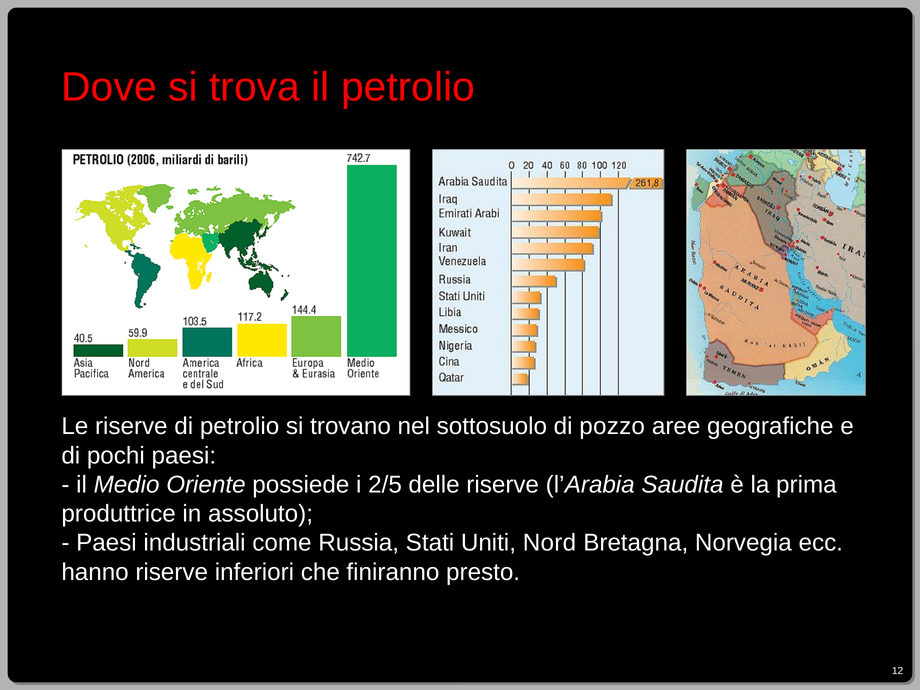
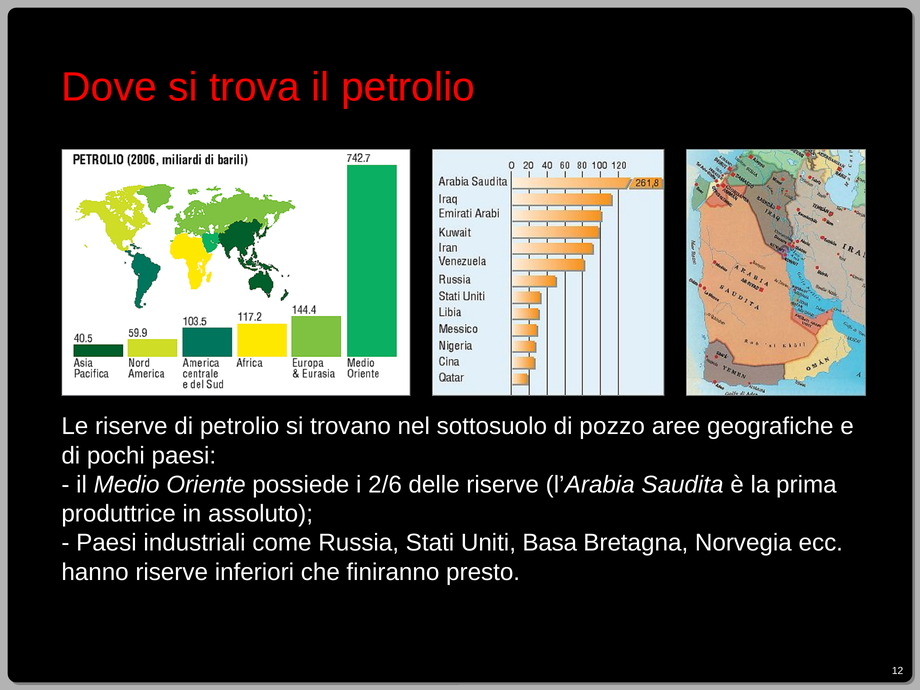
2/5: 2/5 -> 2/6 (385, 485)
Nord: Nord -> Basa (550, 543)
